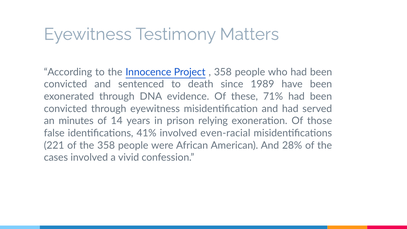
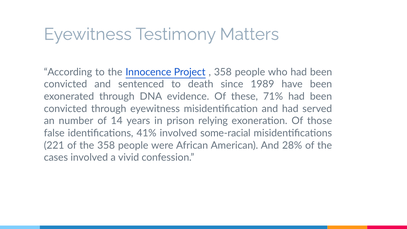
minutes: minutes -> number (76, 121)
even-racial: even-racial -> some-racial (225, 133)
